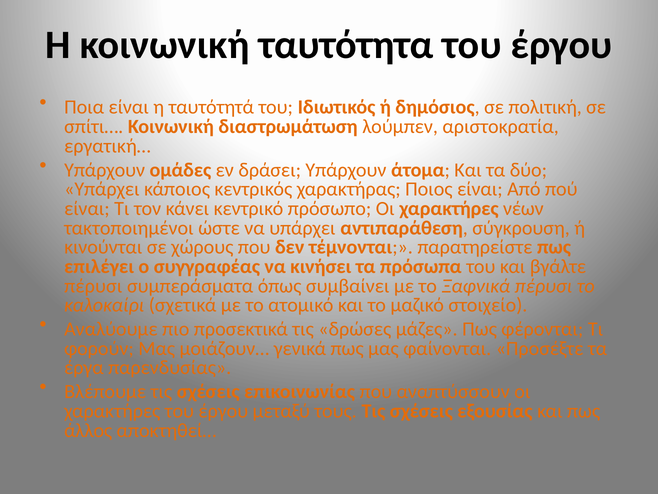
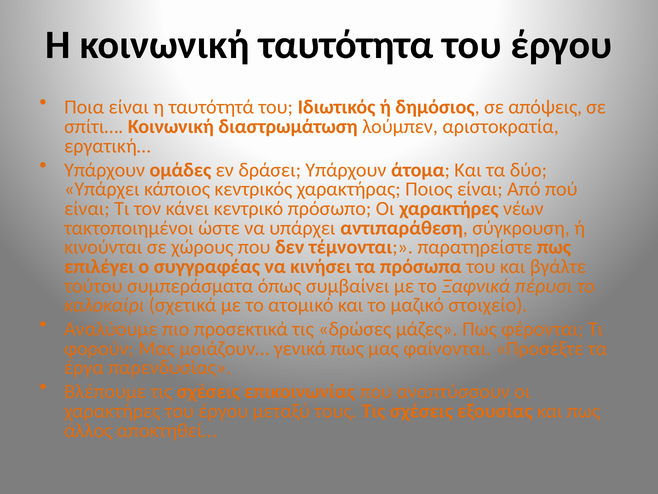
πολιτική: πολιτική -> απόψεις (545, 107)
πέρυσι: πέρυσι -> τούτου (93, 286)
